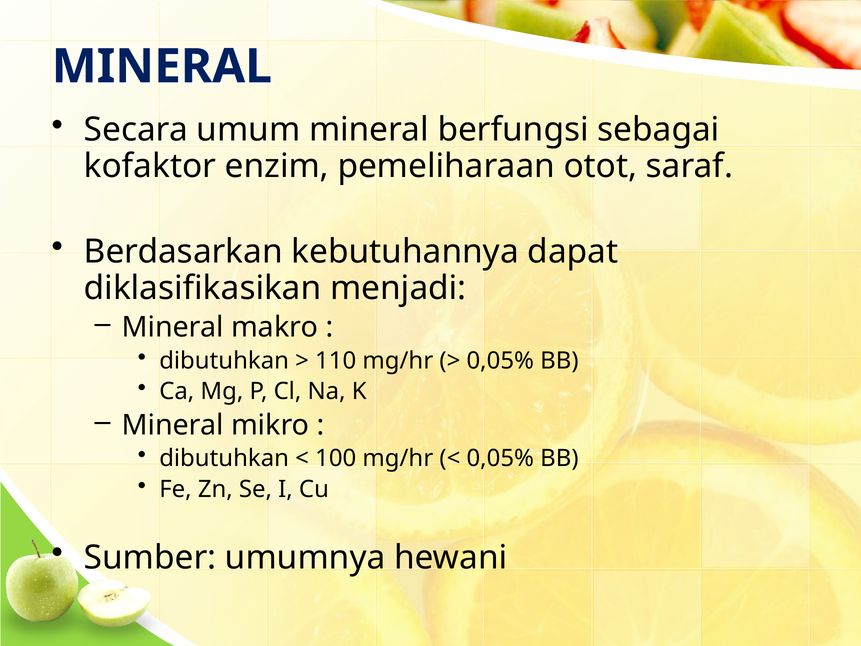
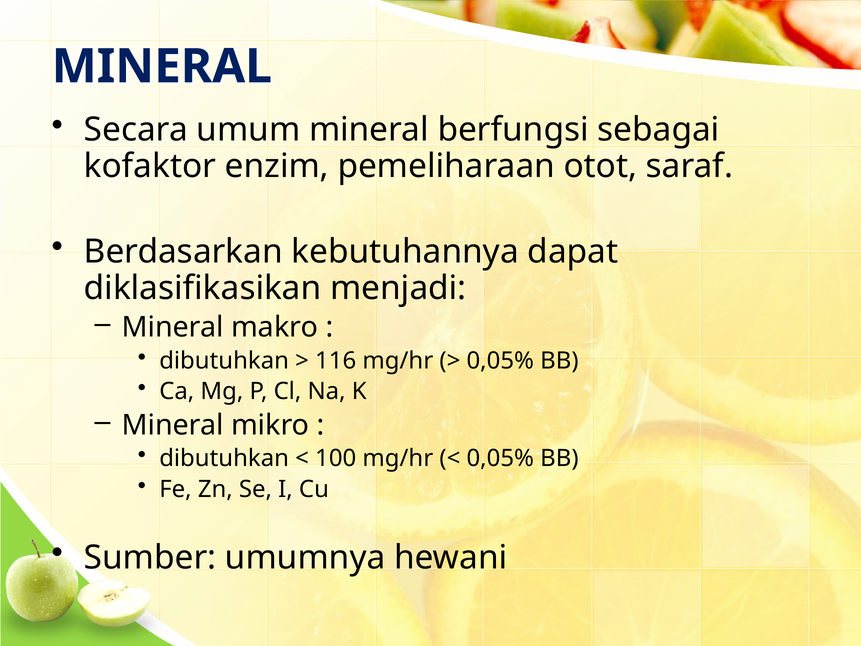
110: 110 -> 116 (336, 360)
